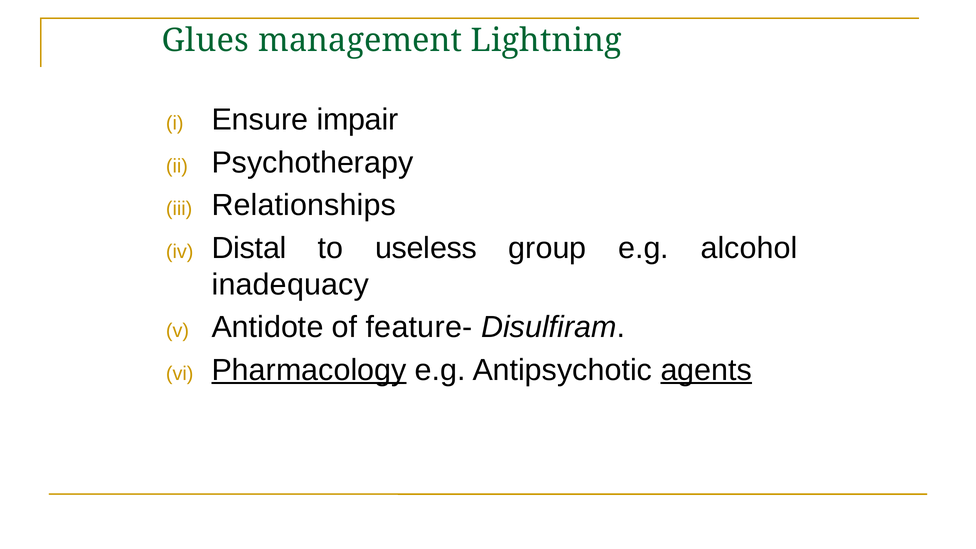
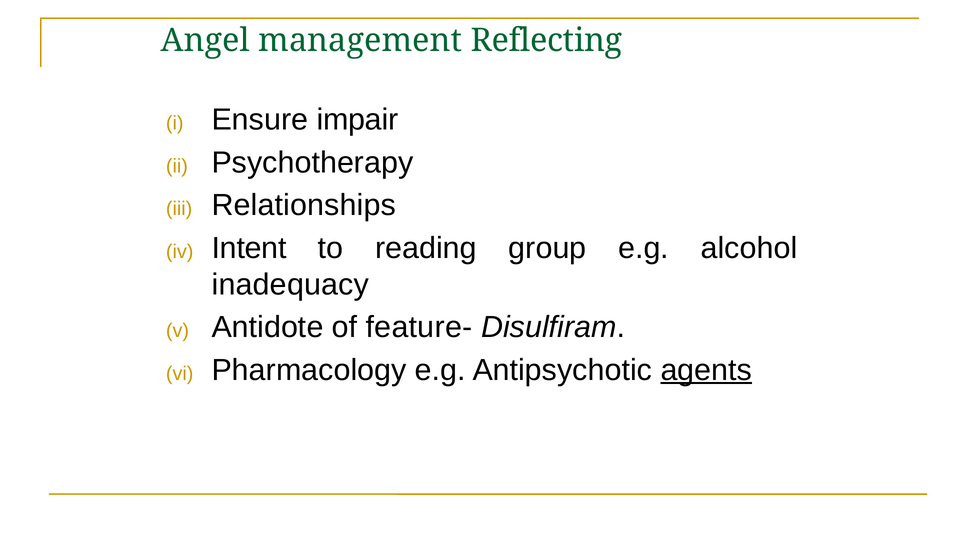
Glues: Glues -> Angel (205, 41)
Lightning: Lightning -> Reflecting (546, 41)
Distal: Distal -> Intent (249, 248)
useless: useless -> reading (426, 248)
Pharmacology underline: present -> none (309, 370)
